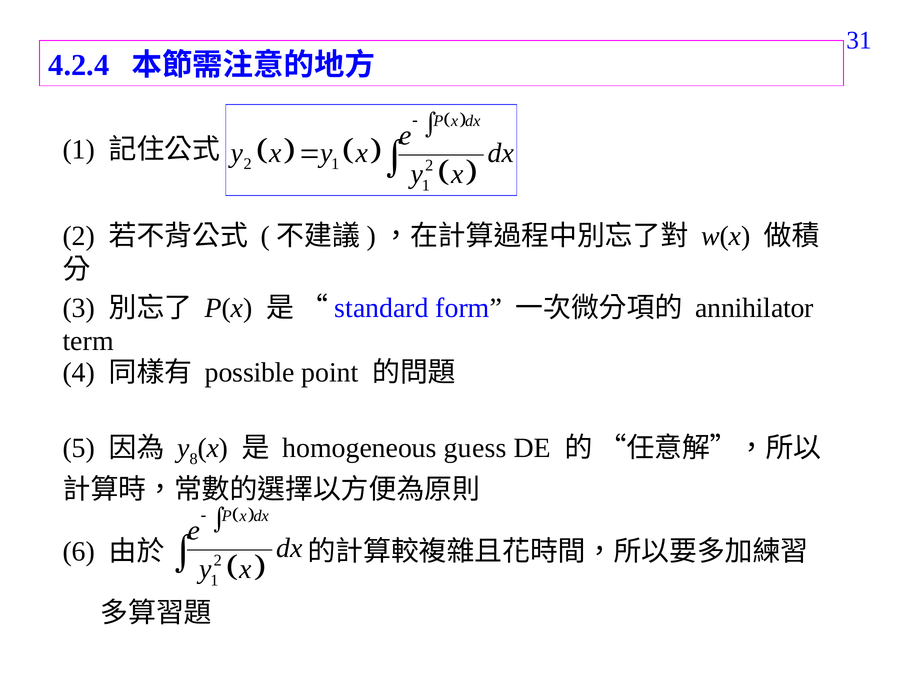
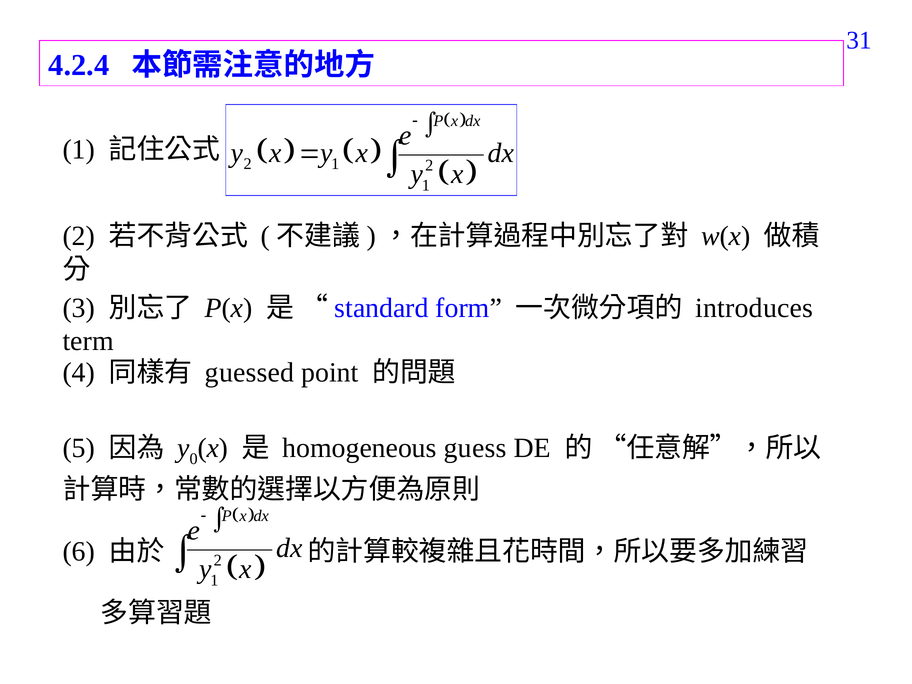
annihilator: annihilator -> introduces (754, 308)
possible: possible -> guessed (250, 372)
8: 8 -> 0 (194, 459)
